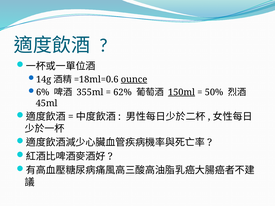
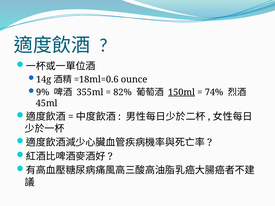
ounce underline: present -> none (134, 79)
6%: 6% -> 9% (43, 92)
62%: 62% -> 82% (123, 92)
50%: 50% -> 74% (214, 92)
